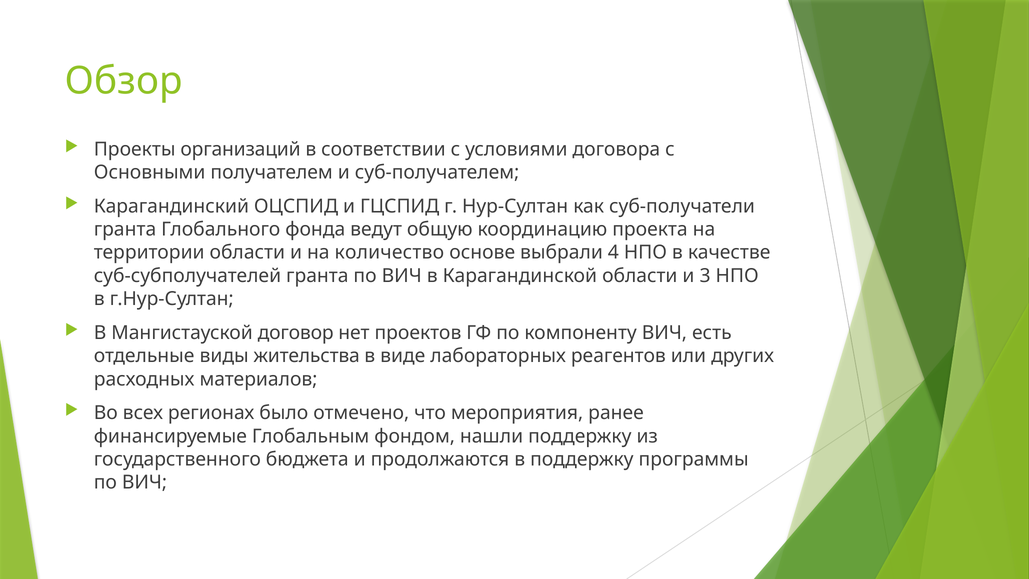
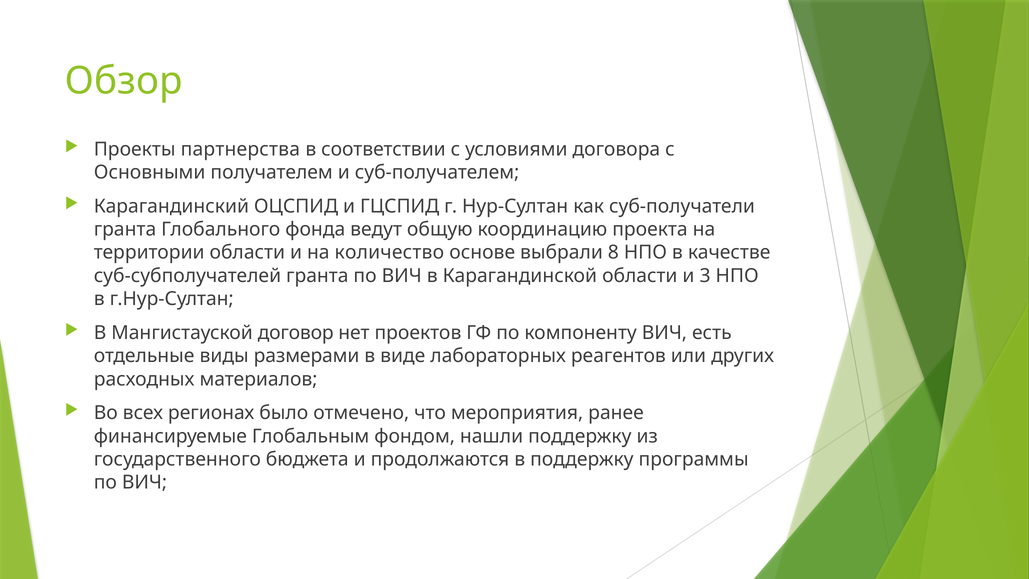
организаций: организаций -> партнерства (240, 149)
4: 4 -> 8 (613, 253)
жительства: жительства -> размерами (307, 356)
